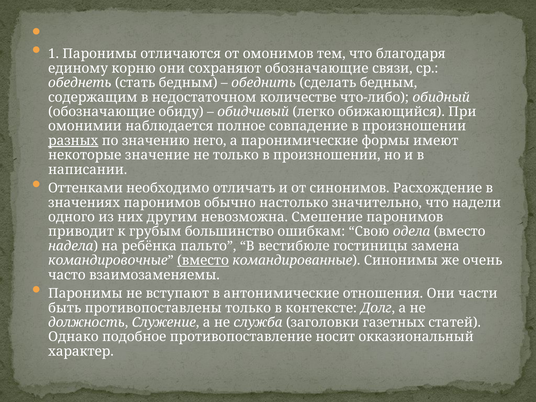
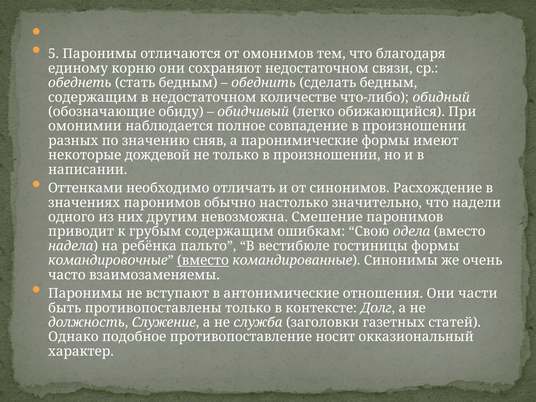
1: 1 -> 5 (54, 54)
сохраняют обозначающие: обозначающие -> недостаточном (317, 68)
разных underline: present -> none (73, 141)
него: него -> сняв (210, 141)
значение: значение -> дождевой (157, 155)
грубым большинство: большинство -> содержащим (229, 232)
гостиницы замена: замена -> формы (435, 246)
